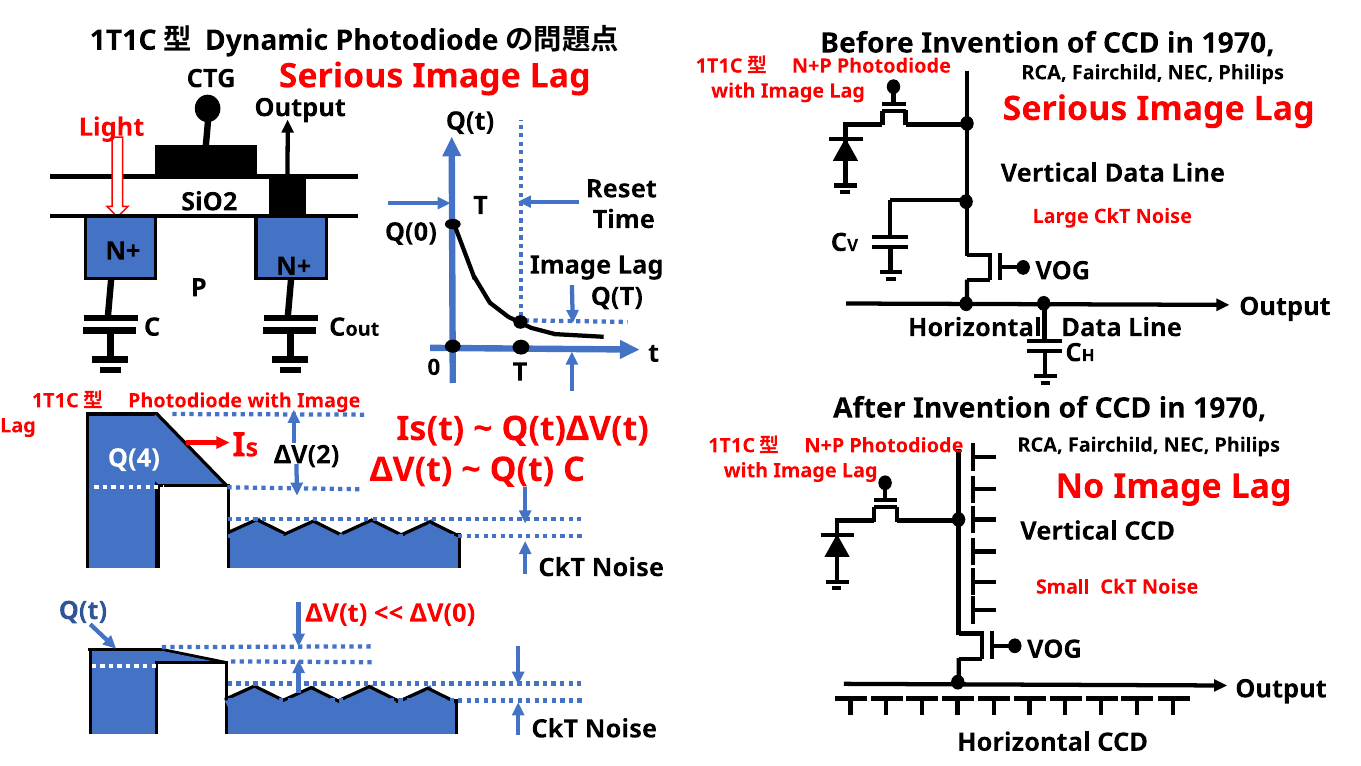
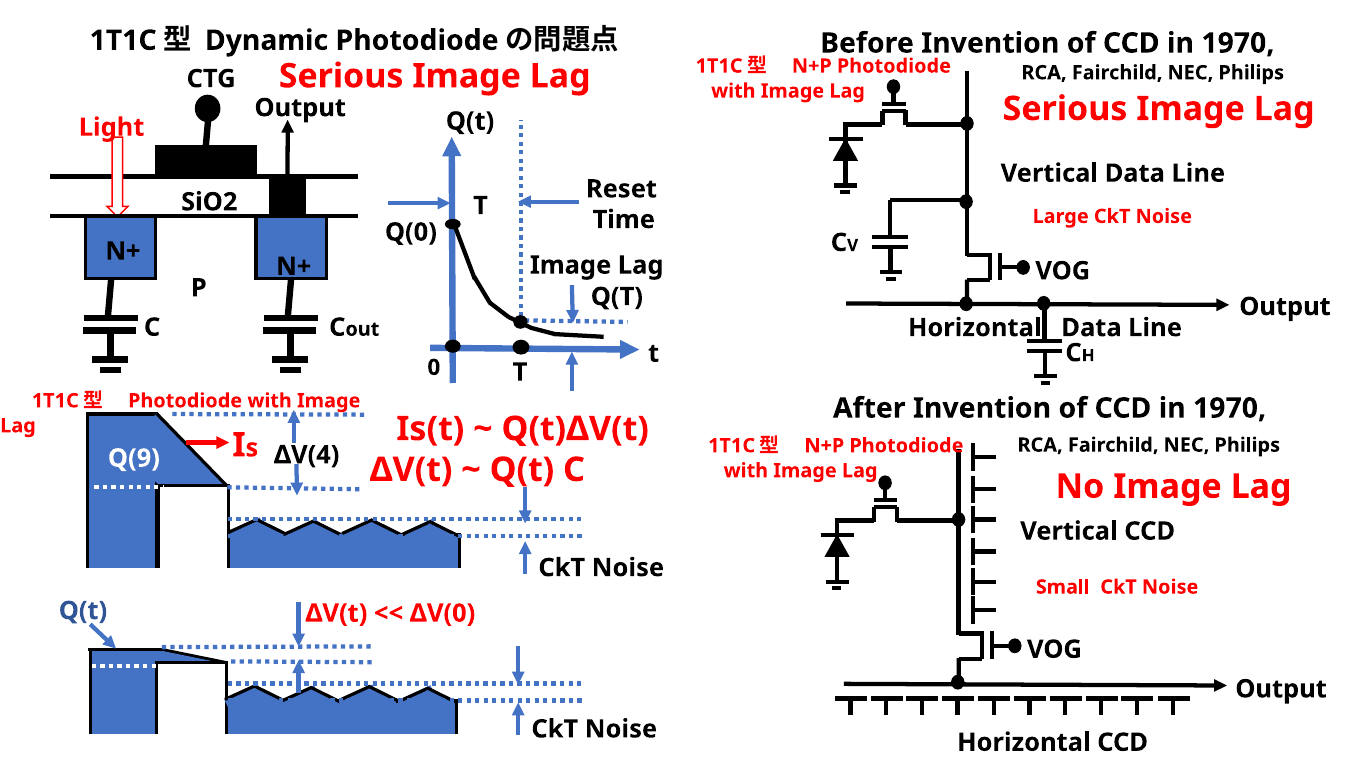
ΔV(2: ΔV(2 -> ΔV(4 (307, 455)
Q(4: Q(4 -> Q(9 (134, 458)
